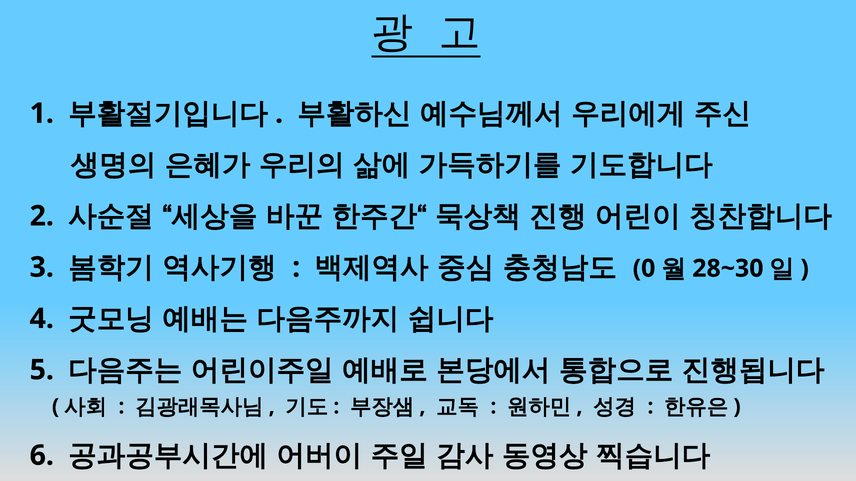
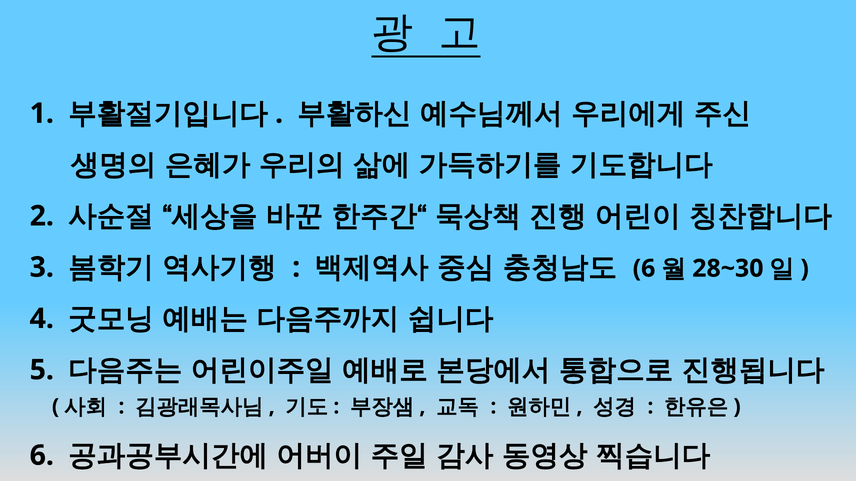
0: 0 -> 6 (644, 269)
